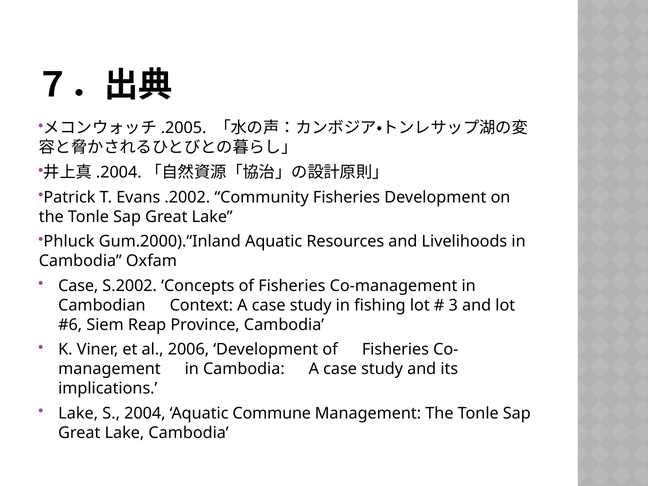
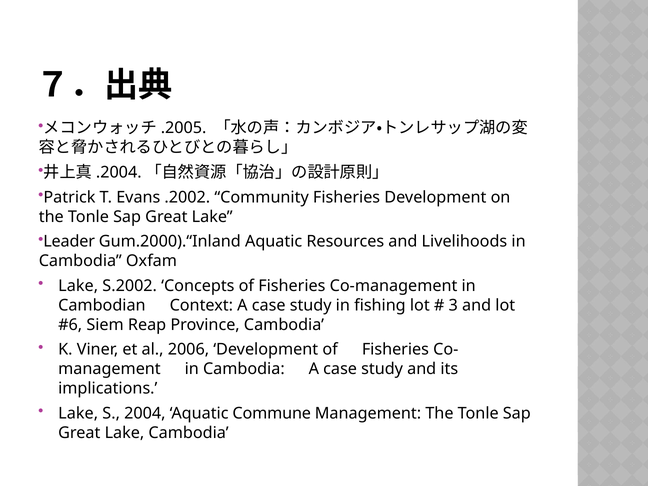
Phluck: Phluck -> Leader (69, 242)
Case: Case -> Lake (78, 286)
